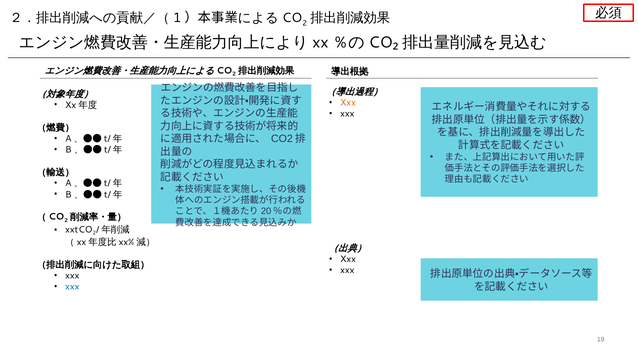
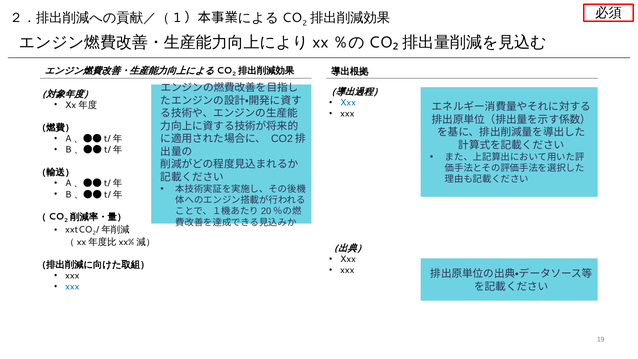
Xxx colour: orange -> blue (348, 103)
